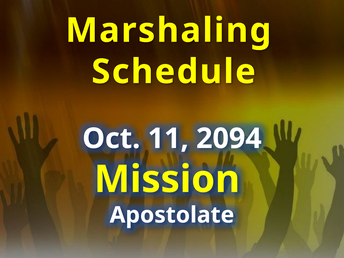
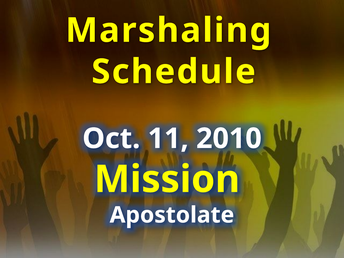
2094: 2094 -> 2010 (229, 139)
